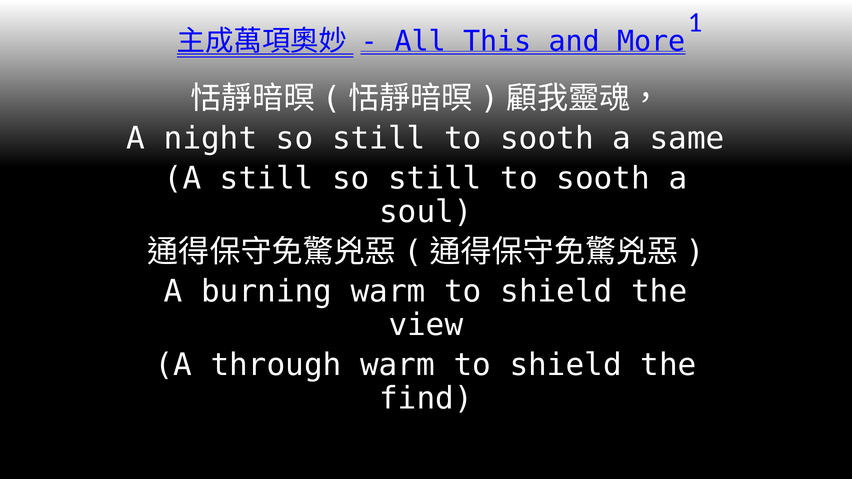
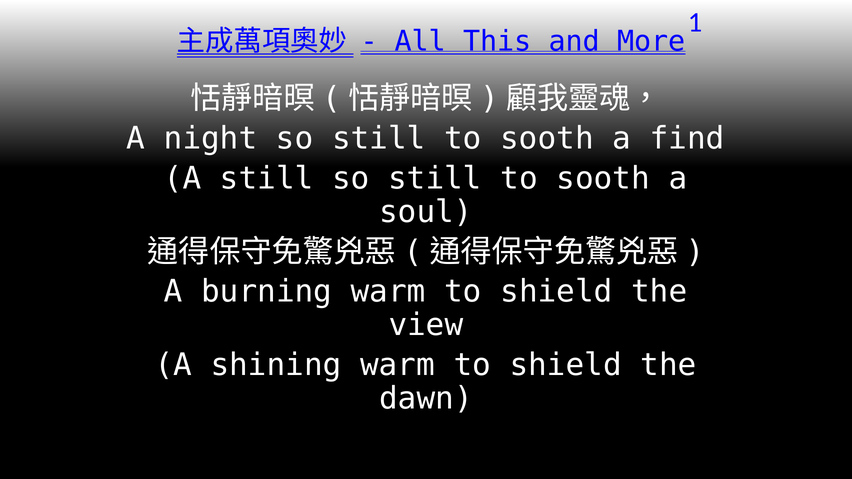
same: same -> find (687, 138)
through: through -> shining (276, 365)
find: find -> dawn (426, 399)
